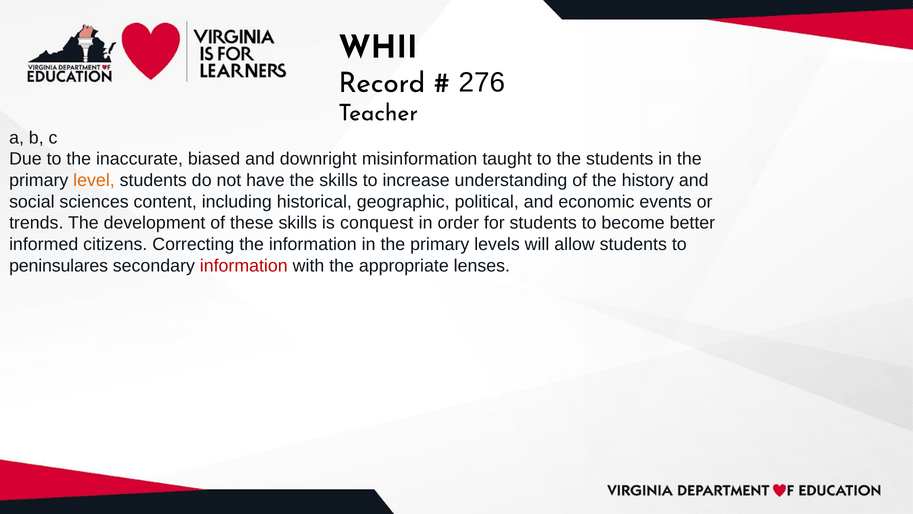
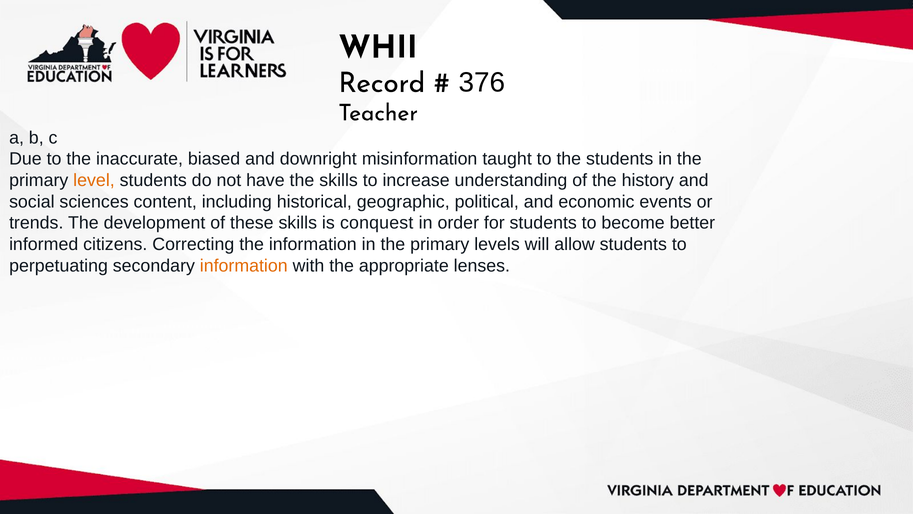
276: 276 -> 376 (482, 83)
peninsulares: peninsulares -> perpetuating (59, 265)
information colour: red -> orange (244, 265)
